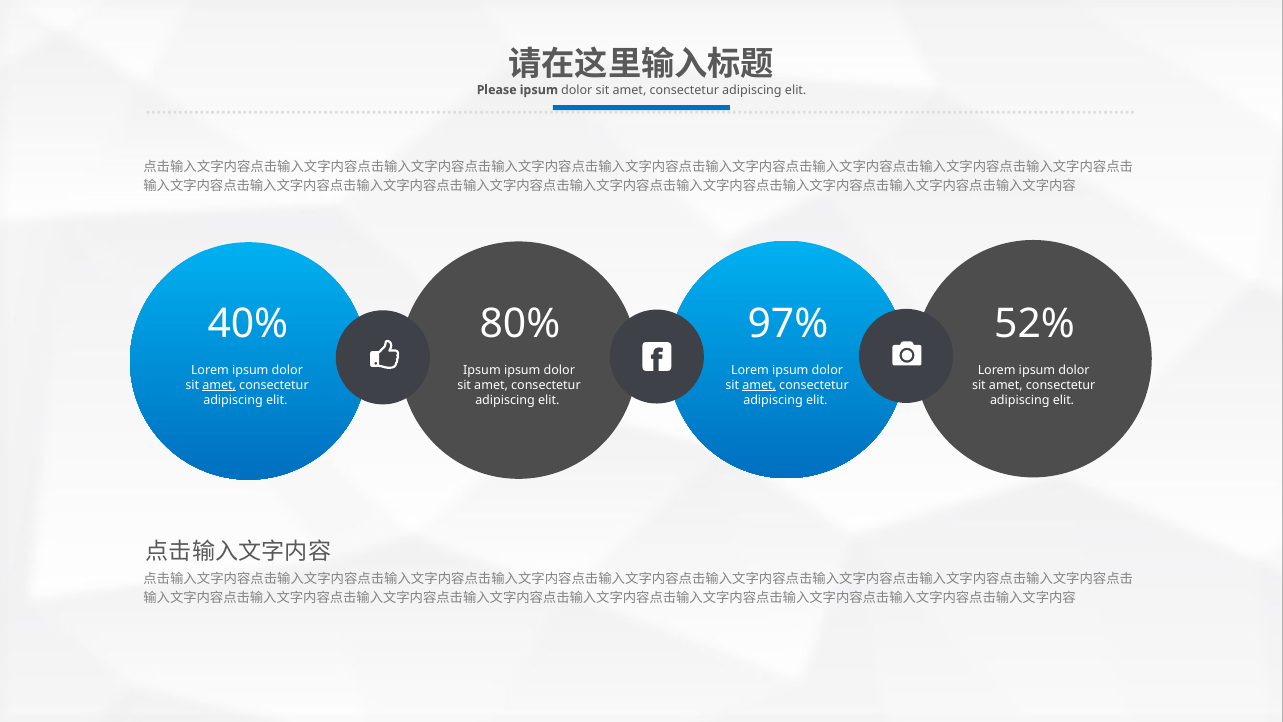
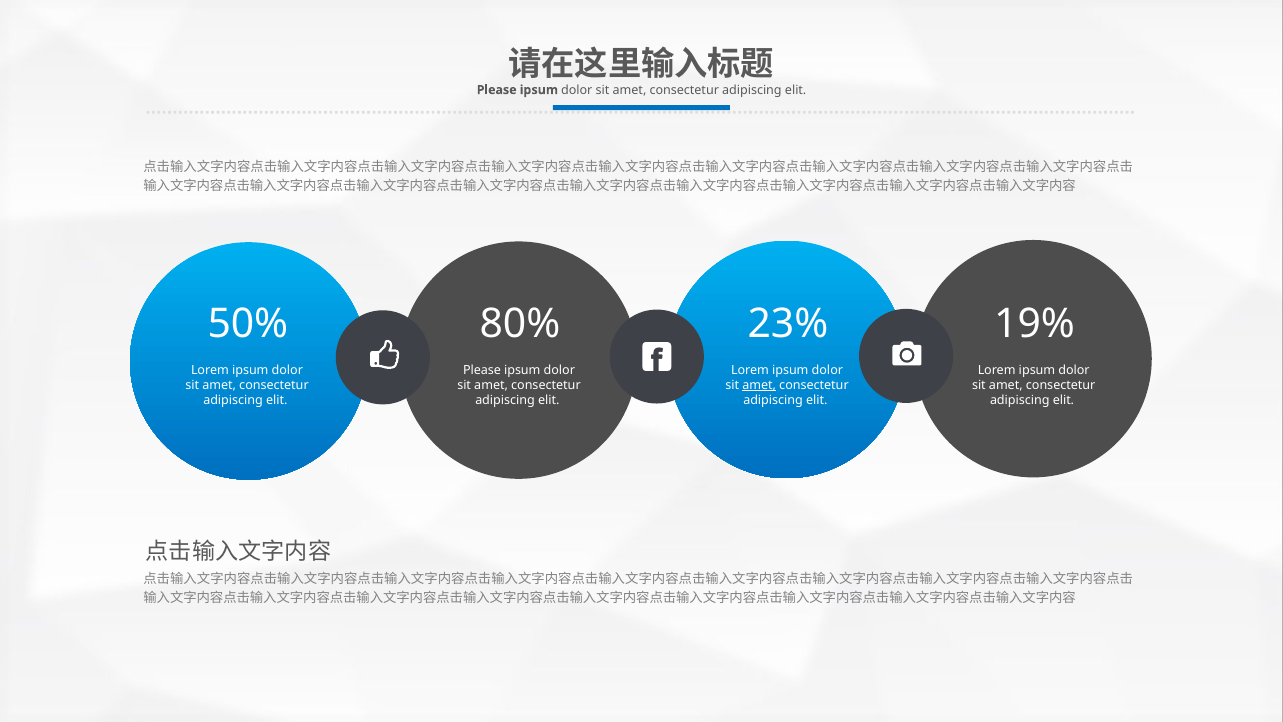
97%: 97% -> 23% (788, 324)
52%: 52% -> 19% (1035, 324)
40%: 40% -> 50% (248, 324)
Ipsum: Ipsum -> Please (482, 370)
amet underline: present -> none (219, 385)
